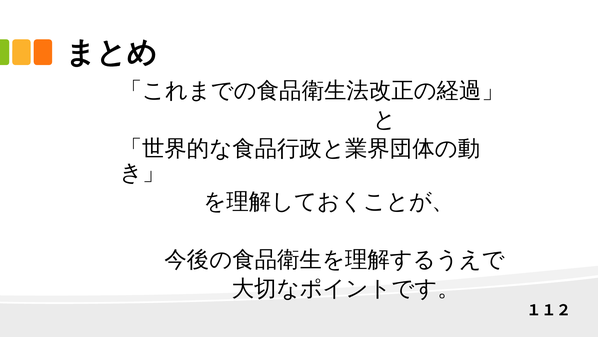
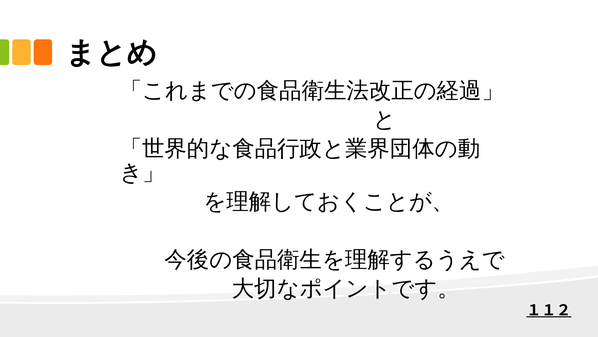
１１２ underline: none -> present (549, 310)
